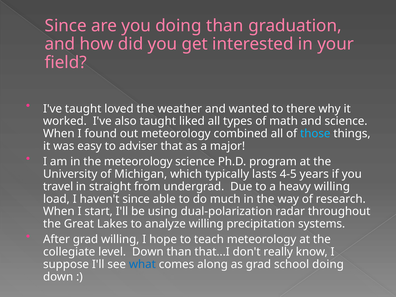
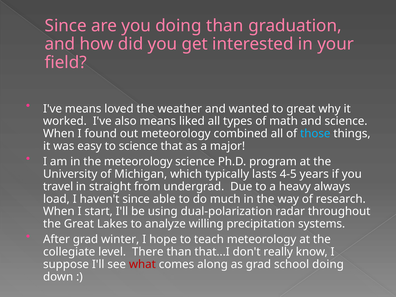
I've taught: taught -> means (83, 109)
to there: there -> great (301, 109)
also taught: taught -> means (158, 121)
to adviser: adviser -> science (138, 146)
heavy willing: willing -> always (332, 186)
grad willing: willing -> winter (120, 239)
level Down: Down -> There (148, 252)
what colour: blue -> red (142, 264)
